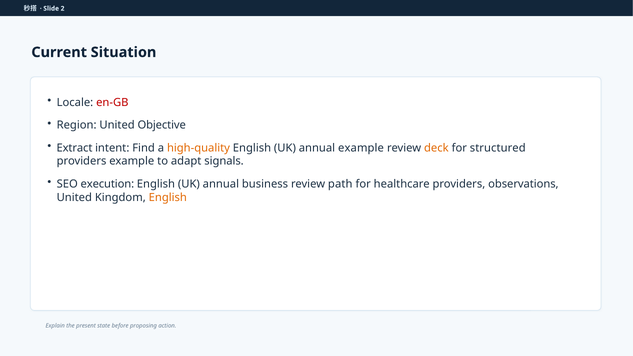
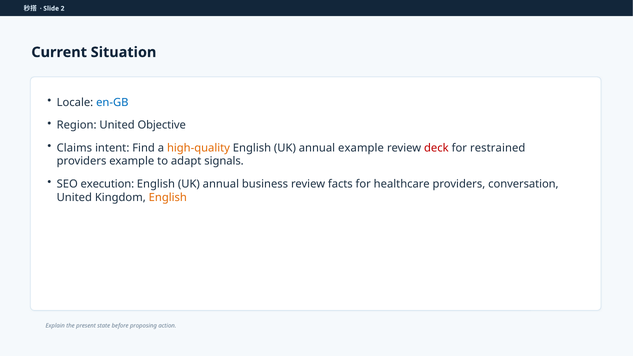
en-GB colour: red -> blue (112, 102)
Extract: Extract -> Claims (74, 148)
deck colour: orange -> red (436, 148)
structured: structured -> restrained (498, 148)
path: path -> facts (340, 184)
observations: observations -> conversation (523, 184)
